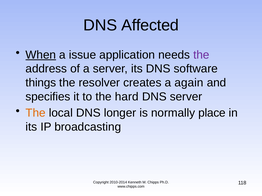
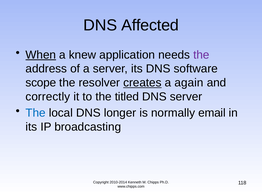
issue: issue -> knew (83, 55)
things: things -> scope (41, 83)
creates underline: none -> present (142, 83)
specifies: specifies -> correctly (48, 97)
hard: hard -> titled (127, 97)
The colour: orange -> blue (36, 113)
place: place -> email (212, 113)
